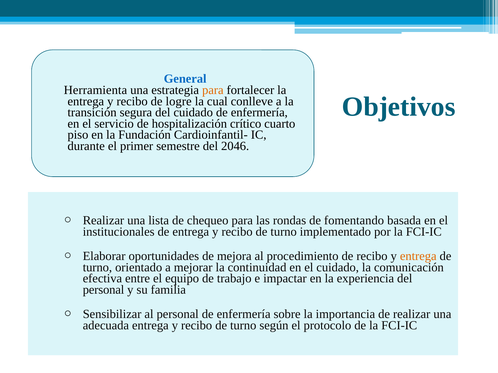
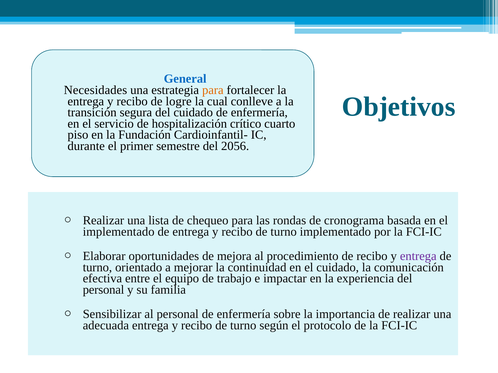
Herramienta: Herramienta -> Necesidades (95, 90)
2046: 2046 -> 2056 (235, 146)
fomentando: fomentando -> cronograma (354, 221)
institucionales: institucionales -> implementado (119, 232)
entrega colour: orange -> purple (418, 256)
